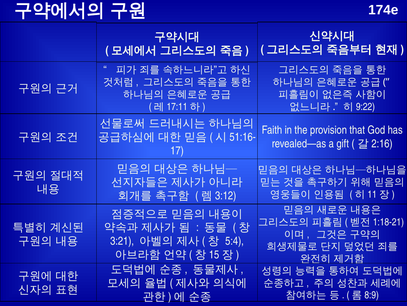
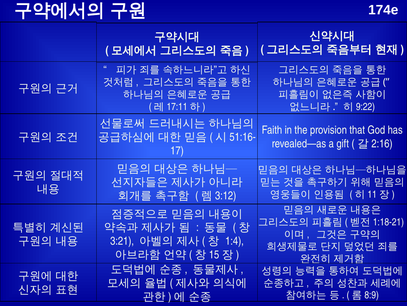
5:4: 5:4 -> 1:4 (234, 241)
